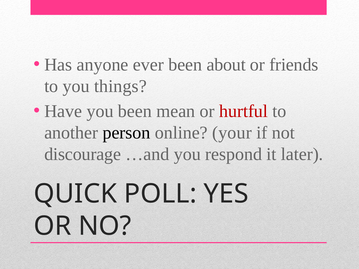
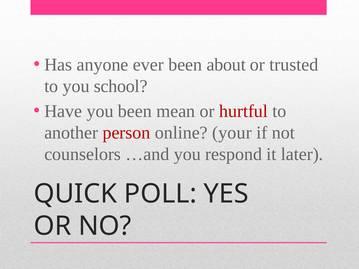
friends: friends -> trusted (294, 65)
things: things -> school (121, 86)
person colour: black -> red (126, 133)
discourage: discourage -> counselors (83, 154)
